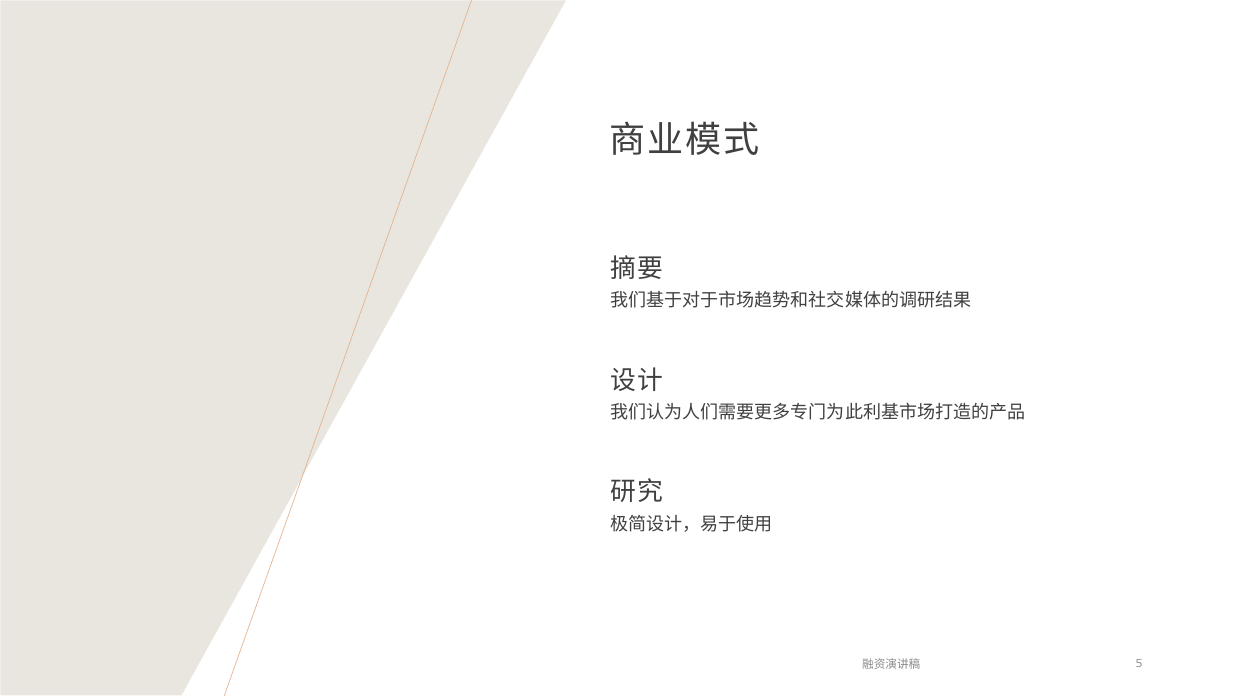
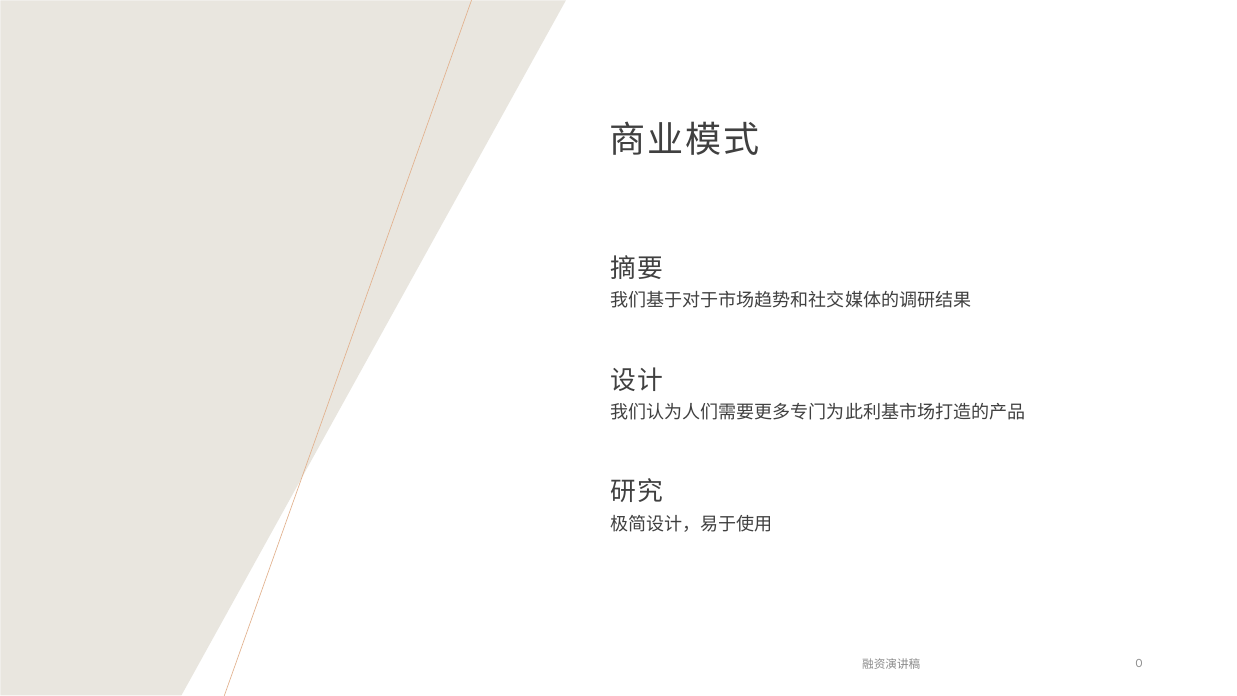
5: 5 -> 0 (1139, 663)
